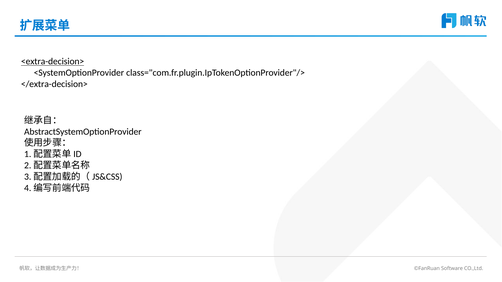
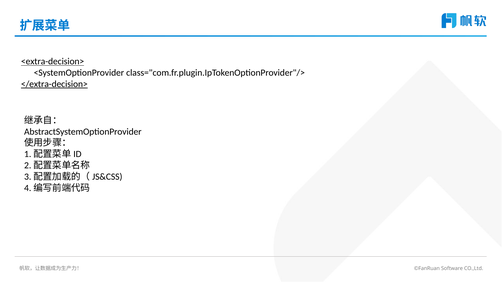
</extra-decision> underline: none -> present (54, 84)
